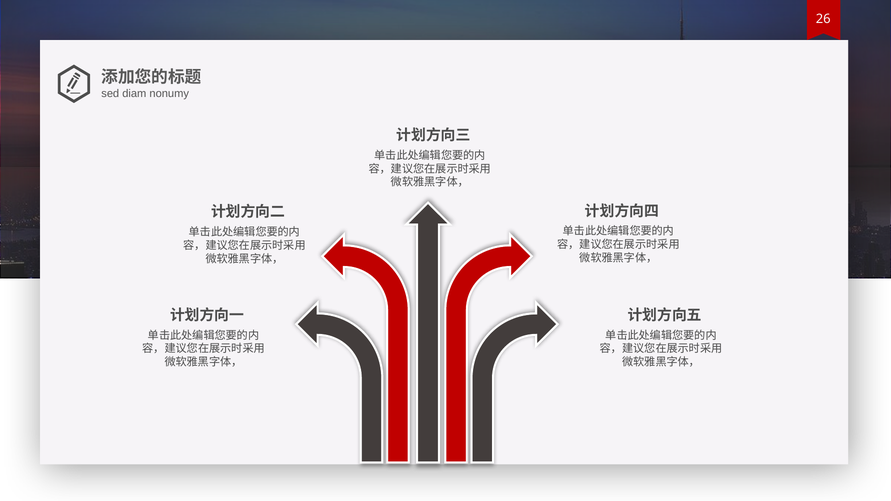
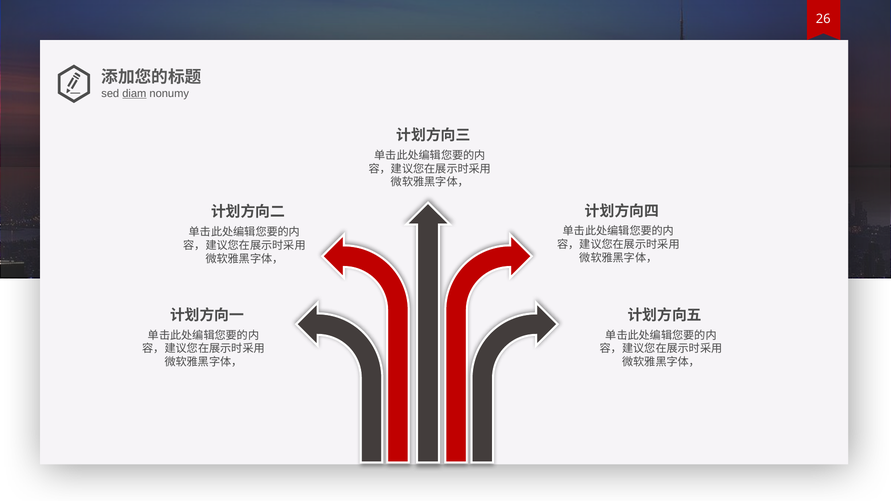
diam underline: none -> present (134, 93)
